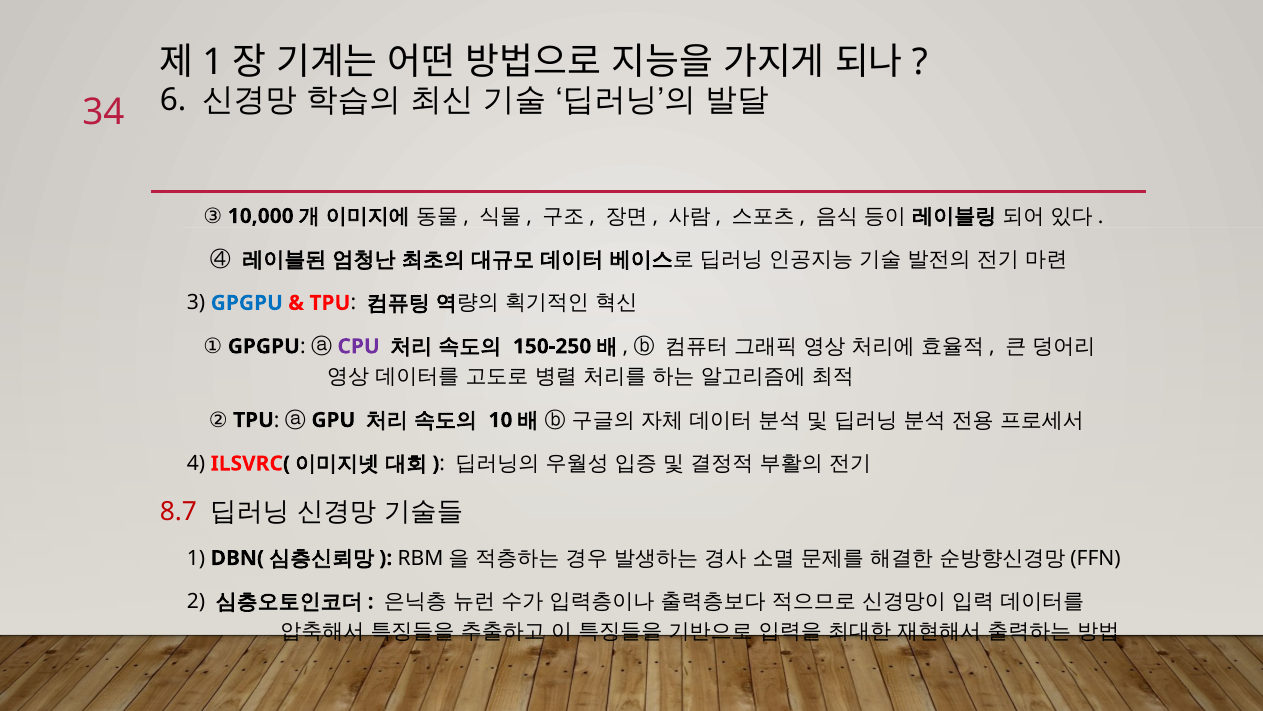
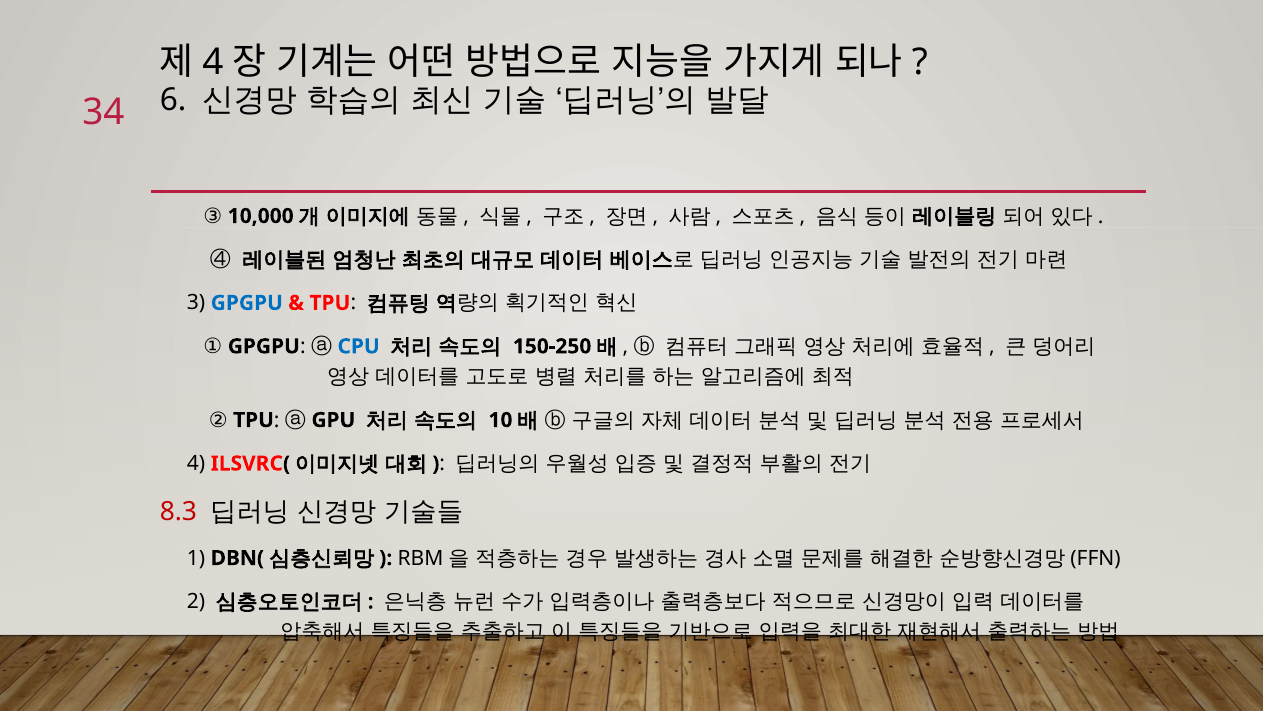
1: 1 -> 4 (213, 63)
CPU colour: purple -> blue (359, 346)
8.7: 8.7 -> 8.3 (178, 512)
